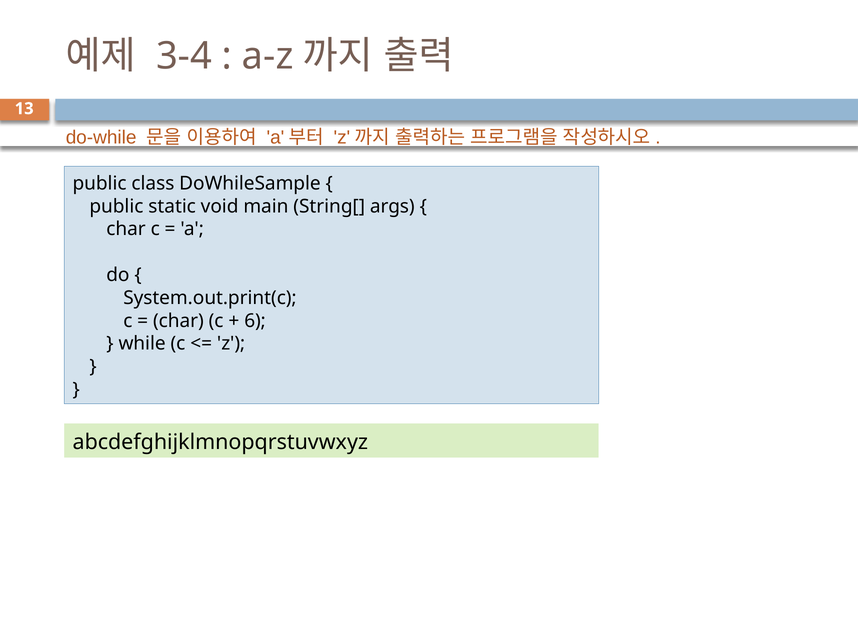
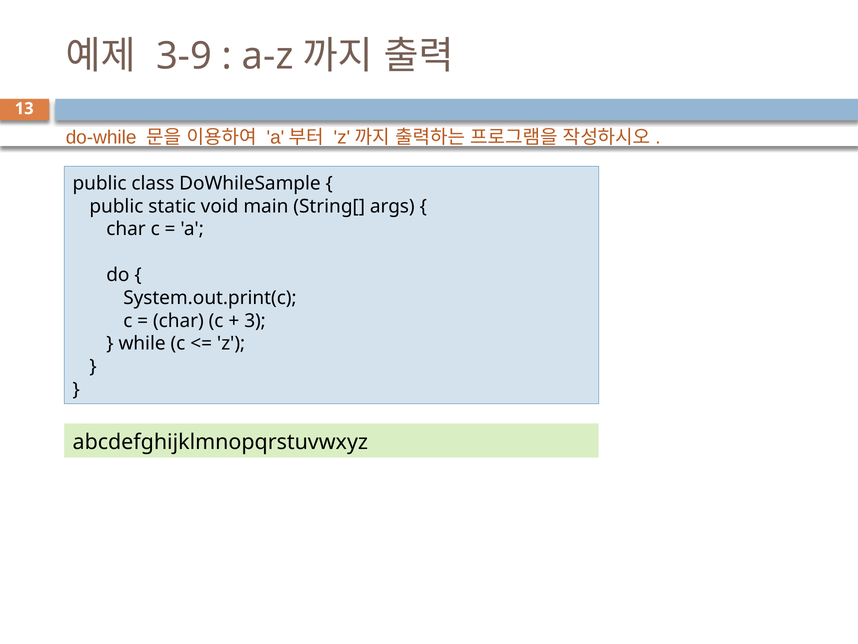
3-4: 3-4 -> 3-9 (184, 56)
6: 6 -> 3 (255, 320)
